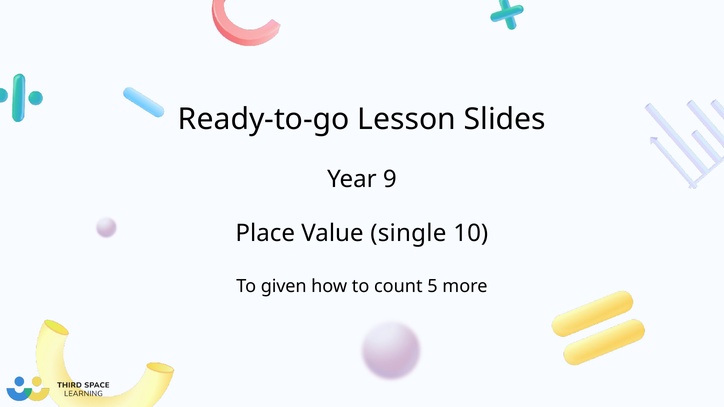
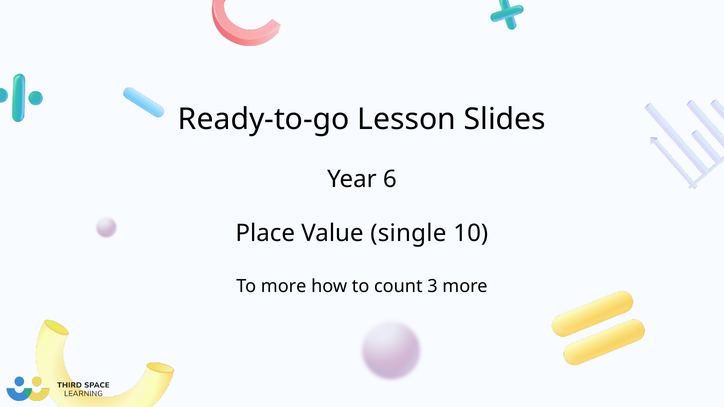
9: 9 -> 6 (390, 179)
To given: given -> more (284, 286)
5: 5 -> 3 (432, 286)
